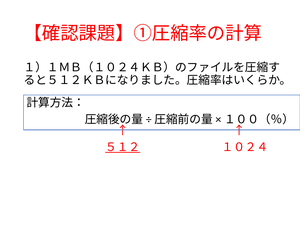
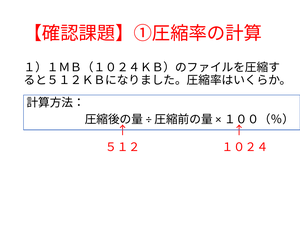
５１２ underline: present -> none (123, 147)
